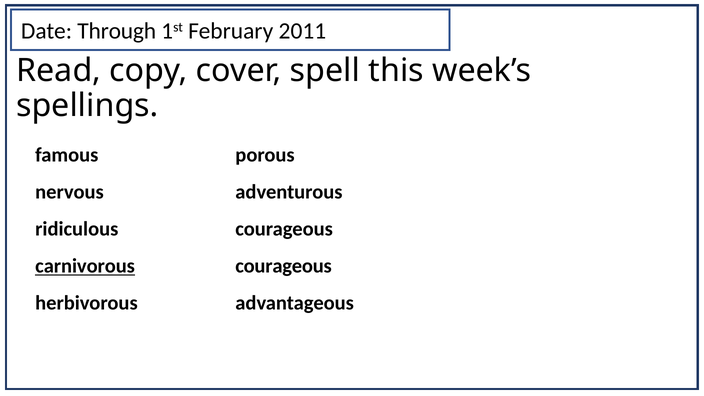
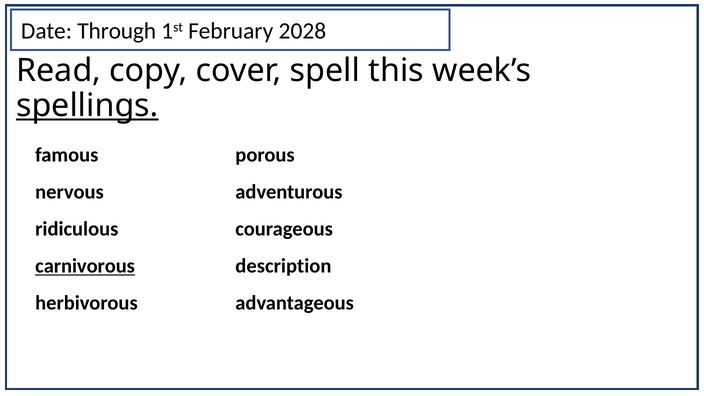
2011: 2011 -> 2028 (302, 31)
spellings underline: none -> present (87, 105)
courageous: courageous -> description (283, 266)
